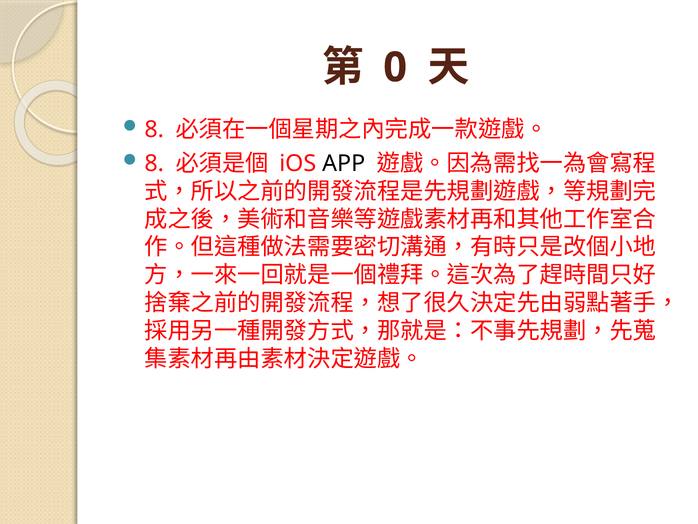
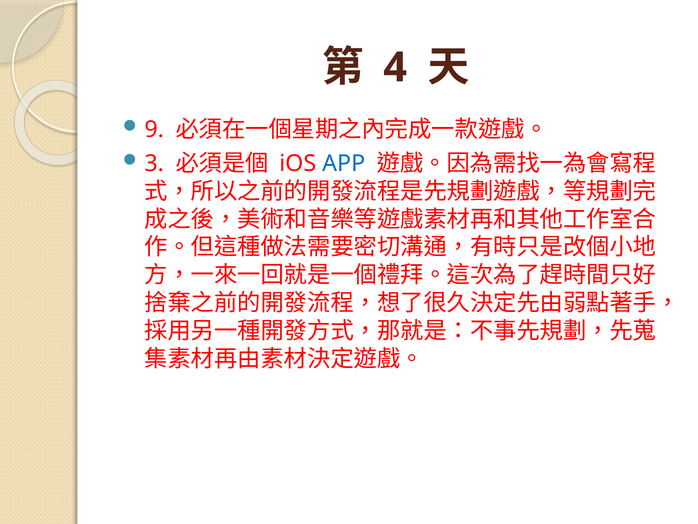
0: 0 -> 4 (395, 68)
8: 8 -> 9 (154, 130)
8: 8 -> 3 (154, 163)
APP colour: black -> blue (344, 163)
